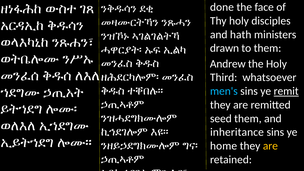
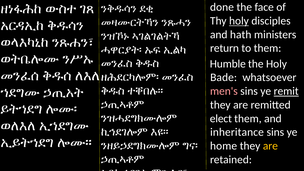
holy underline: none -> present (239, 21)
drawn: drawn -> return (224, 48)
Andrew: Andrew -> Humble (228, 64)
Third: Third -> Bade (224, 77)
men's colour: light blue -> pink (224, 91)
seed: seed -> elect (221, 119)
